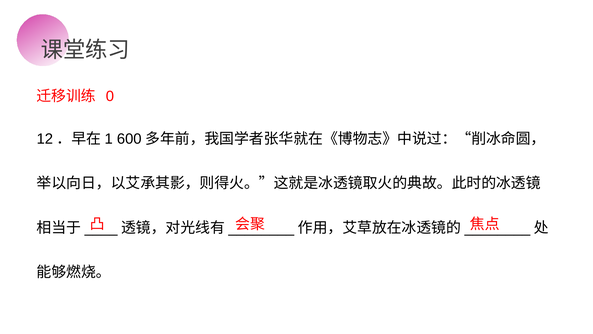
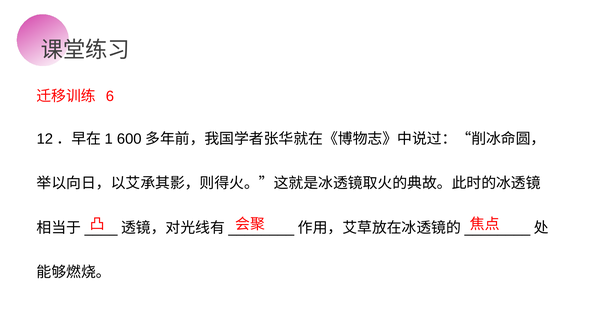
0: 0 -> 6 (110, 96)
